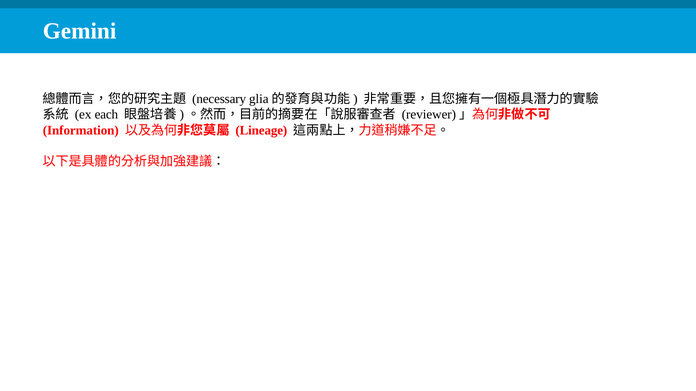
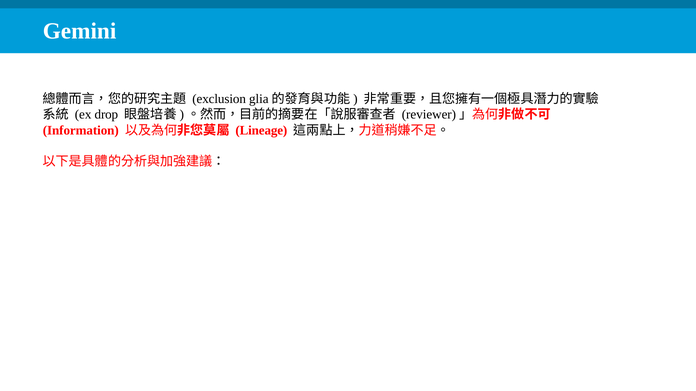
necessary: necessary -> exclusion (219, 99)
each: each -> drop (106, 115)
